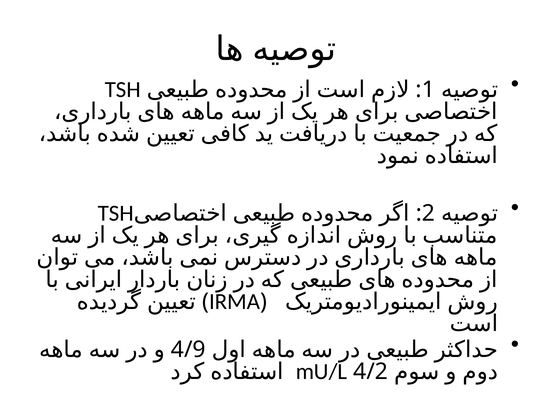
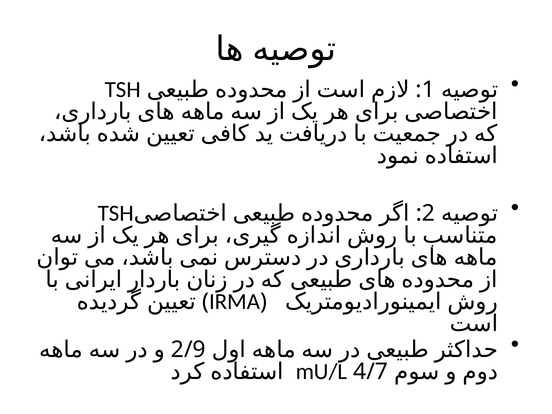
4/9: 4/9 -> 2/9 (188, 350)
4/2: 4/2 -> 4/7 (371, 372)
